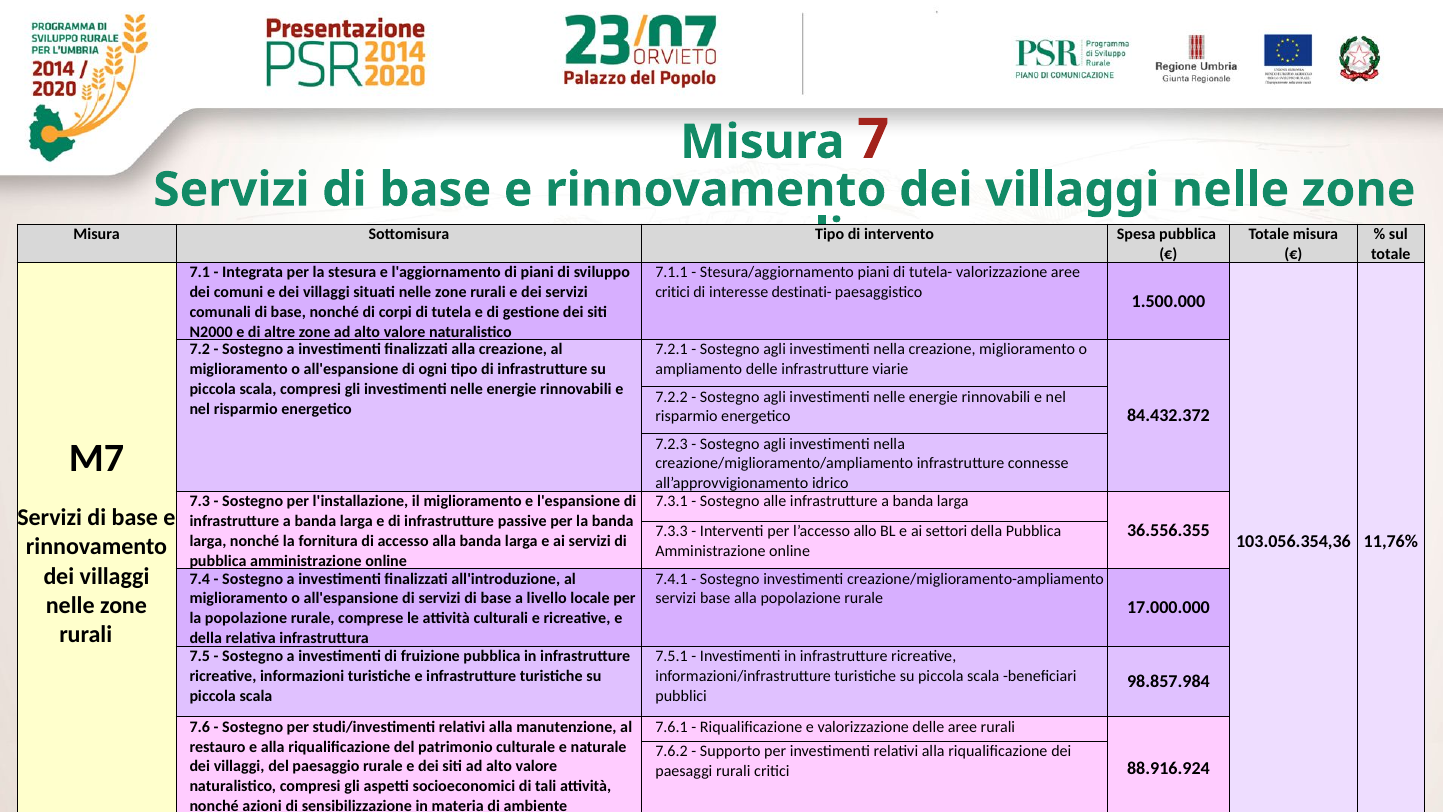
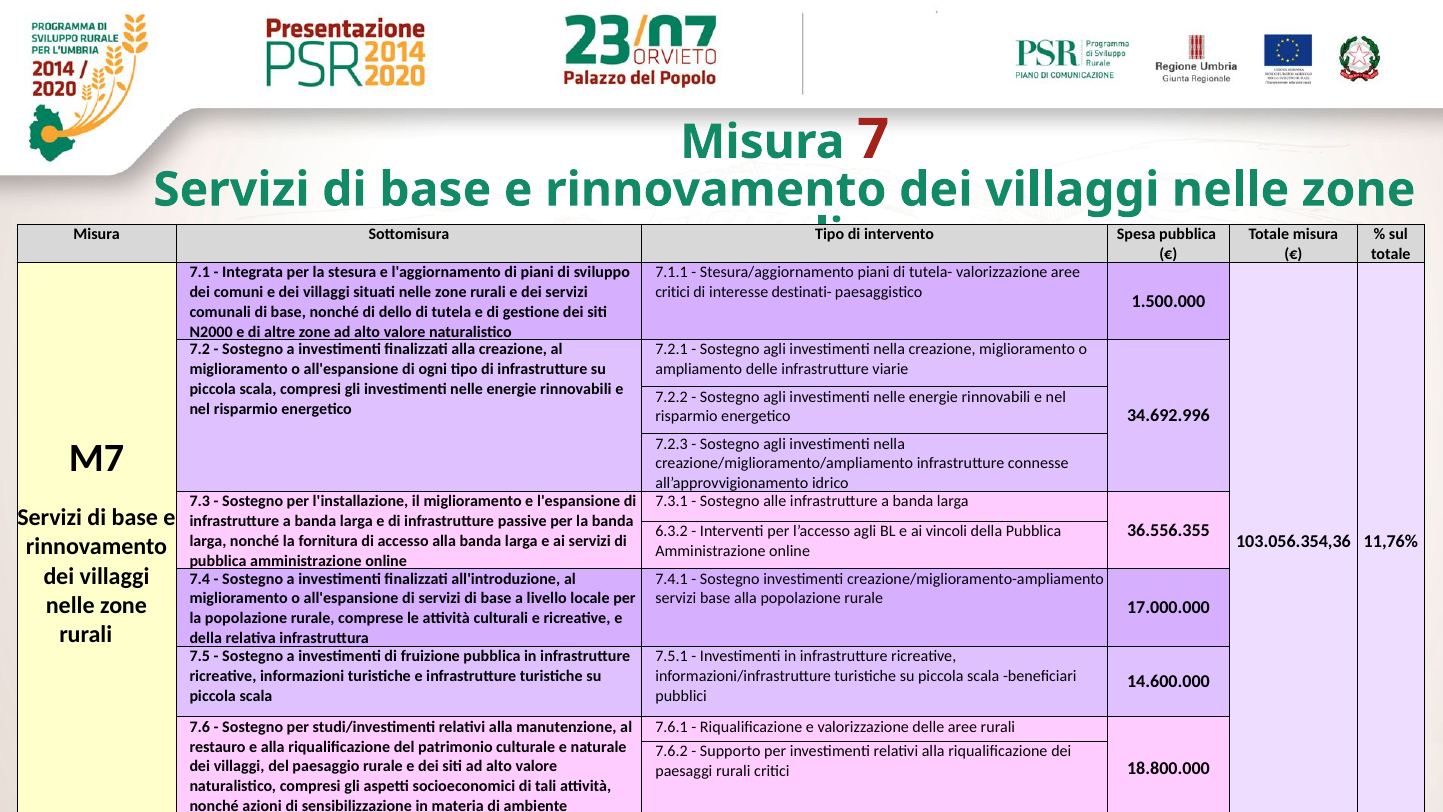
corpi: corpi -> dello (395, 312)
84.432.372: 84.432.372 -> 34.692.996 (1168, 415)
7.3.3: 7.3.3 -> 6.3.2 (672, 531)
l’accesso allo: allo -> agli (865, 531)
settori: settori -> vincoli (946, 531)
98.857.984: 98.857.984 -> 14.600.000 (1168, 682)
88.916.924: 88.916.924 -> 18.800.000 (1168, 769)
